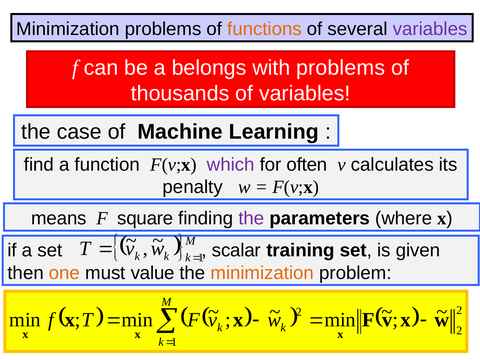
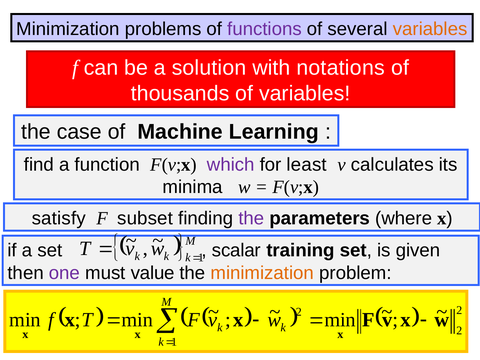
functions colour: orange -> purple (265, 29)
variables colour: purple -> orange (430, 29)
belongs: belongs -> solution (209, 68)
with problems: problems -> notations (341, 68)
often: often -> least (307, 165)
penalty: penalty -> minima (193, 187)
means: means -> satisfy (59, 218)
square: square -> subset (145, 218)
one colour: orange -> purple (64, 273)
